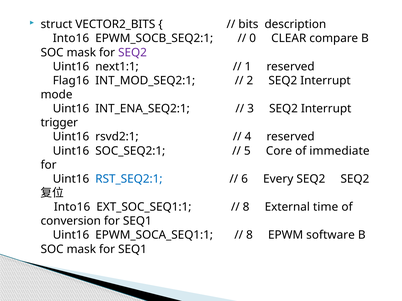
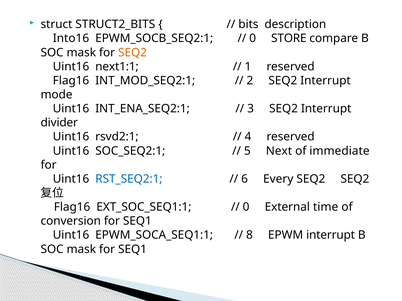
VECTOR2_BITS: VECTOR2_BITS -> STRUCT2_BITS (115, 24)
CLEAR: CLEAR -> STORE (289, 39)
SEQ2 colour: purple -> orange (133, 53)
trigger: trigger -> divider (59, 123)
Core: Core -> Next (279, 151)
Into16: Into16 -> Flag16 (72, 207)
8: 8 -> 0 (246, 207)
EPWM software: software -> interrupt (331, 236)
